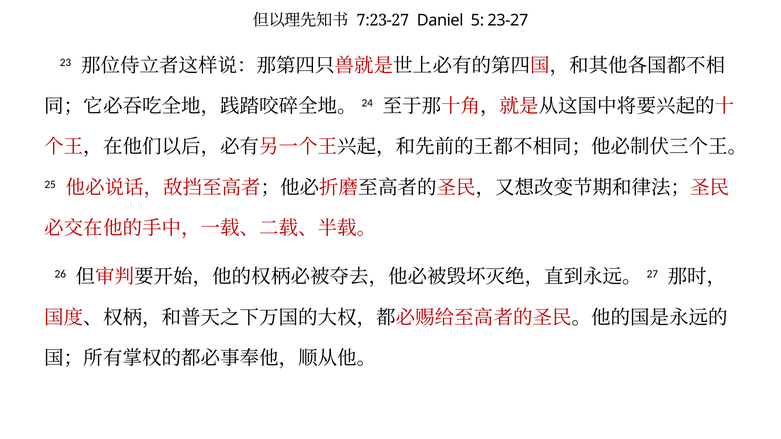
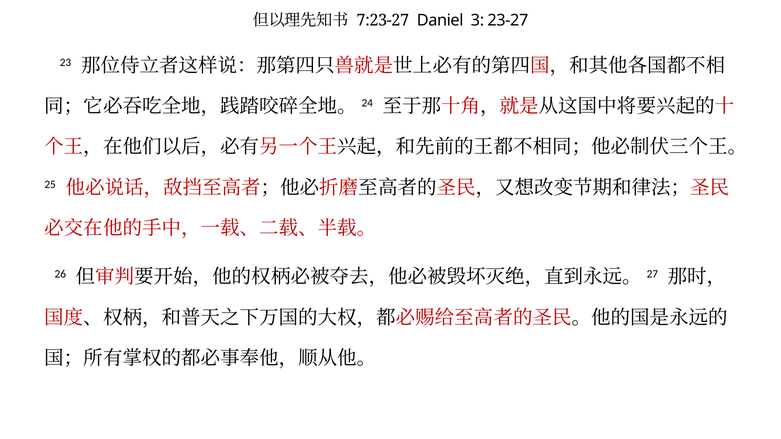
5: 5 -> 3 (477, 21)
